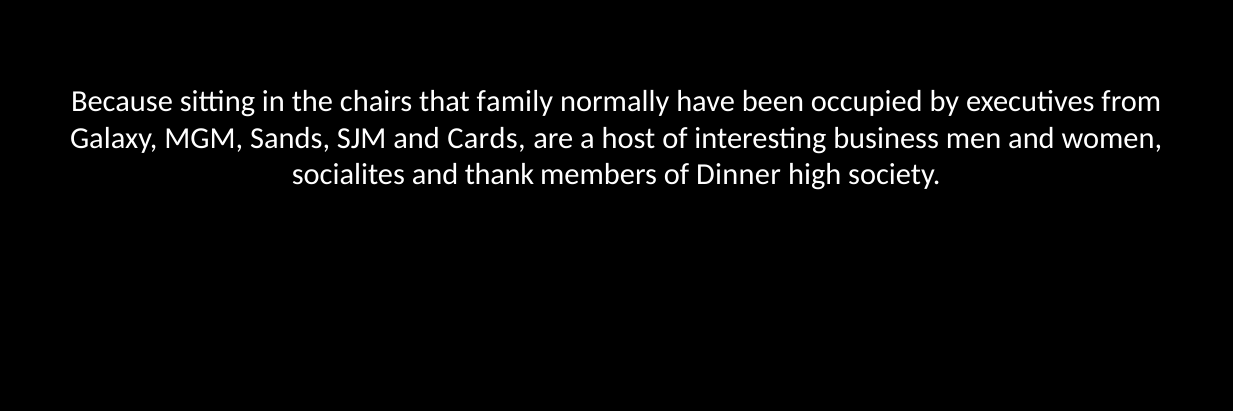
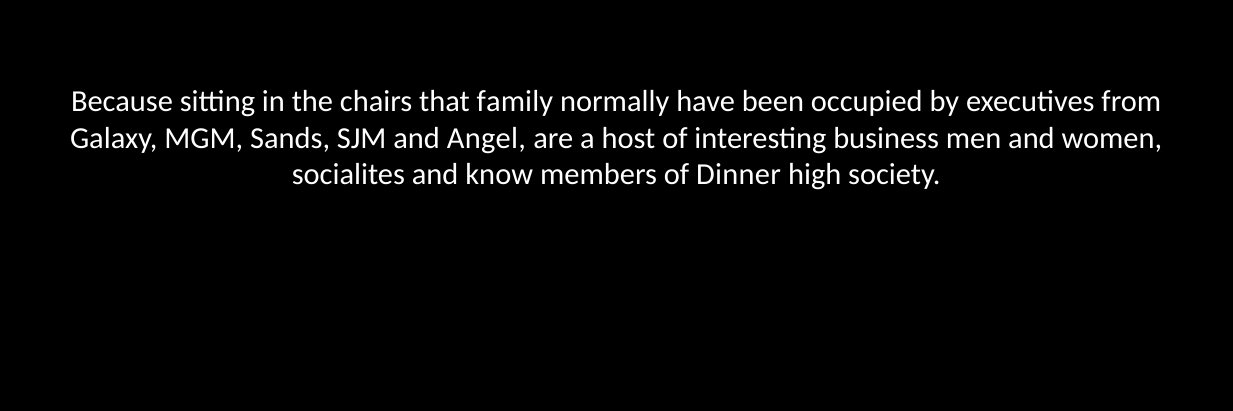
Cards: Cards -> Angel (486, 138)
thank: thank -> know (499, 175)
